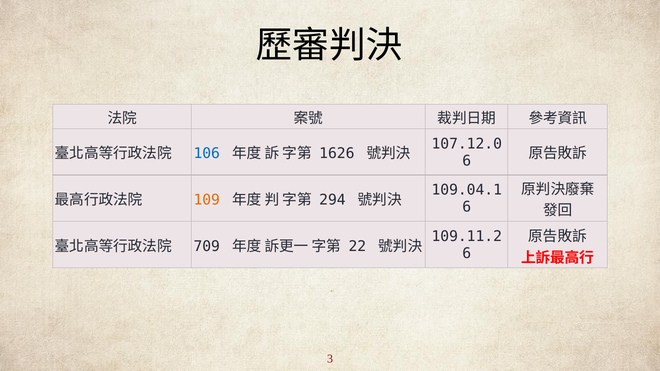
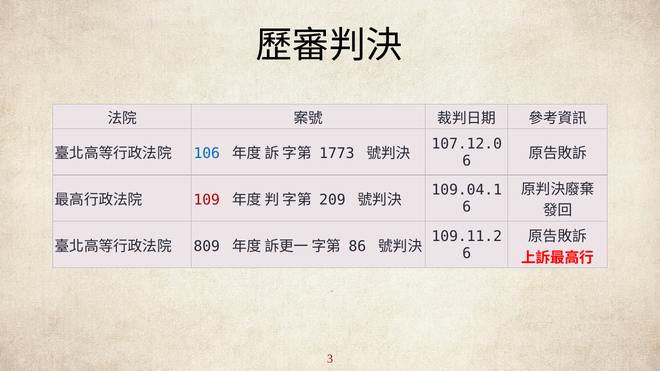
1626: 1626 -> 1773 (337, 154)
109 colour: orange -> red (207, 200)
294: 294 -> 209 (332, 200)
709: 709 -> 809 (207, 246)
22: 22 -> 86 (357, 246)
